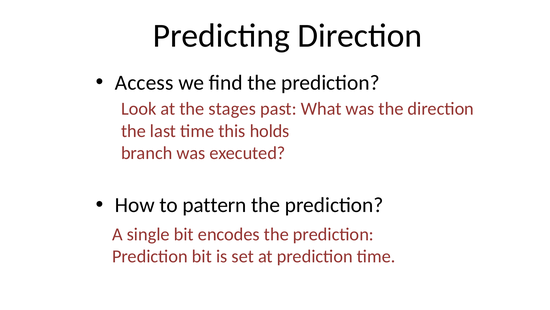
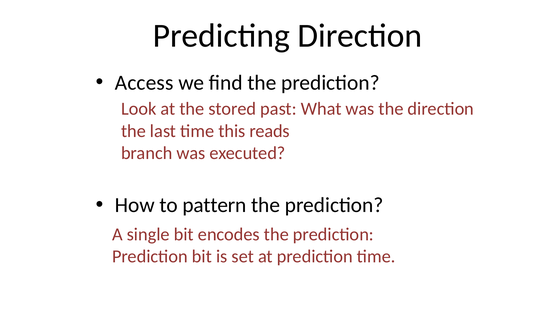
stages: stages -> stored (232, 109)
holds: holds -> reads (270, 131)
